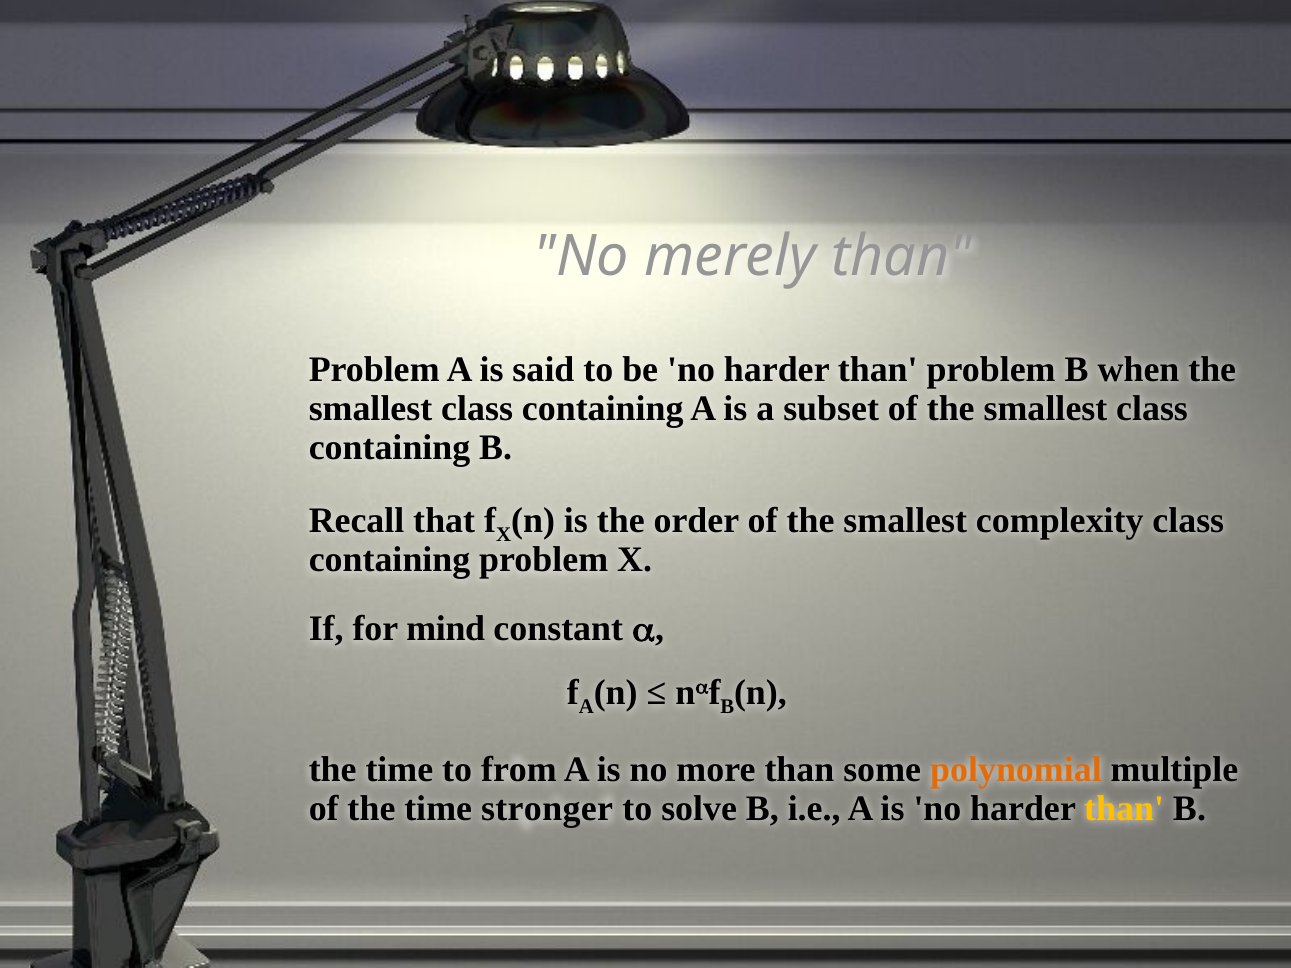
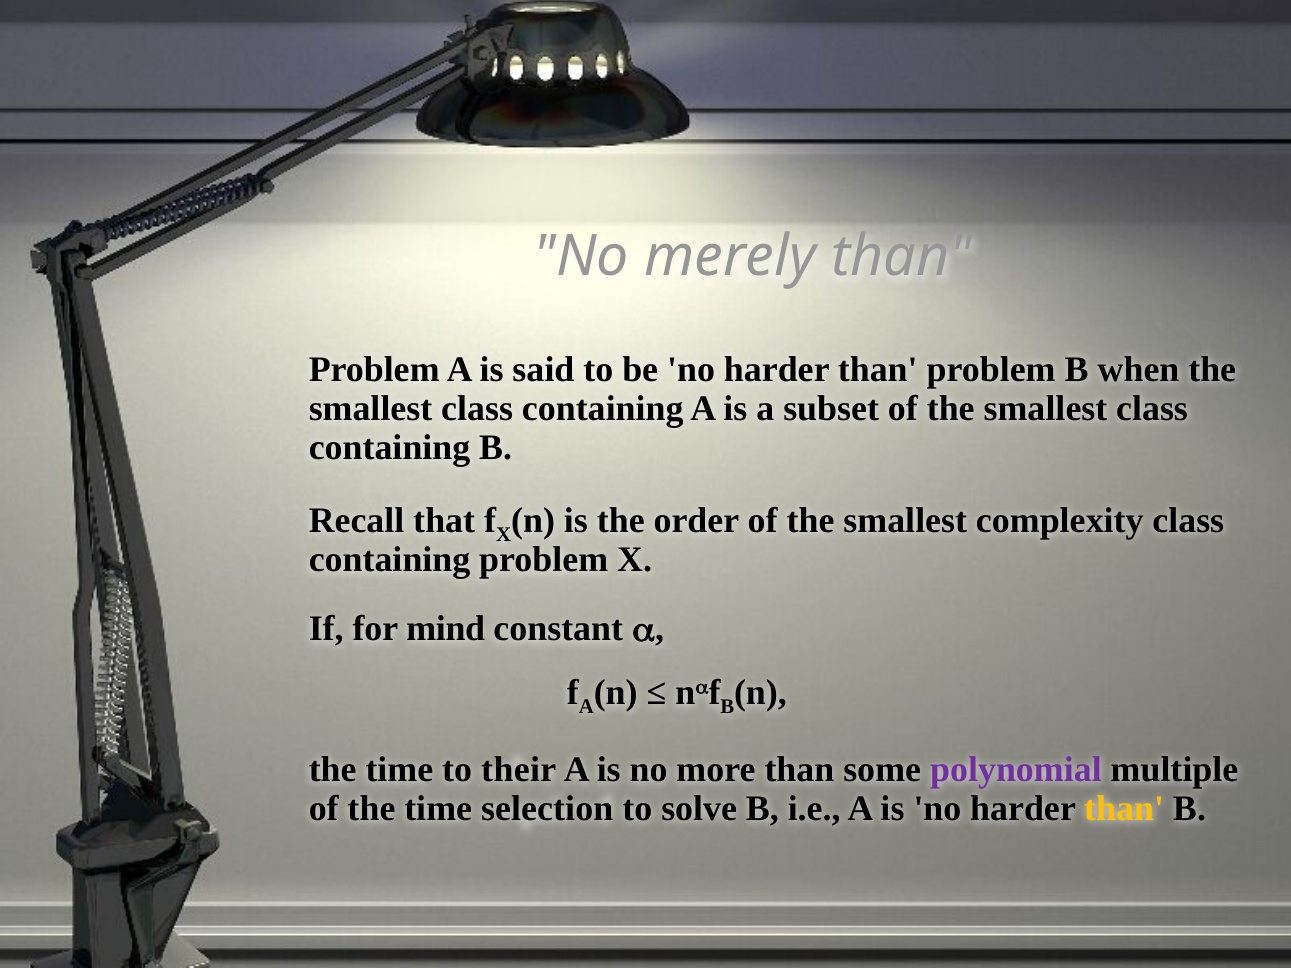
from: from -> their (519, 770)
polynomial colour: orange -> purple (1016, 770)
stronger: stronger -> selection (547, 808)
